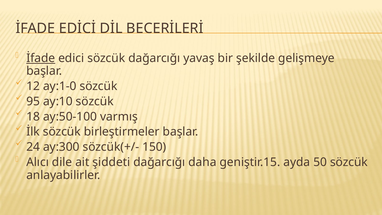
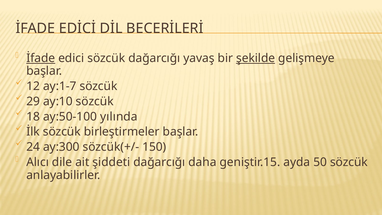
şekilde underline: none -> present (256, 58)
ay:1-0: ay:1-0 -> ay:1-7 (60, 86)
95: 95 -> 29 (33, 101)
varmış: varmış -> yılında (119, 117)
